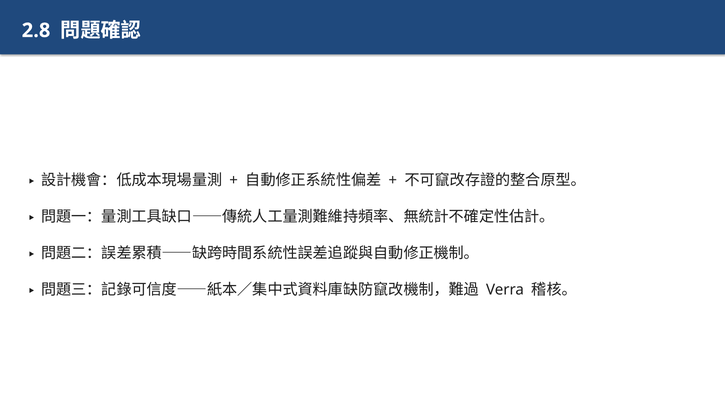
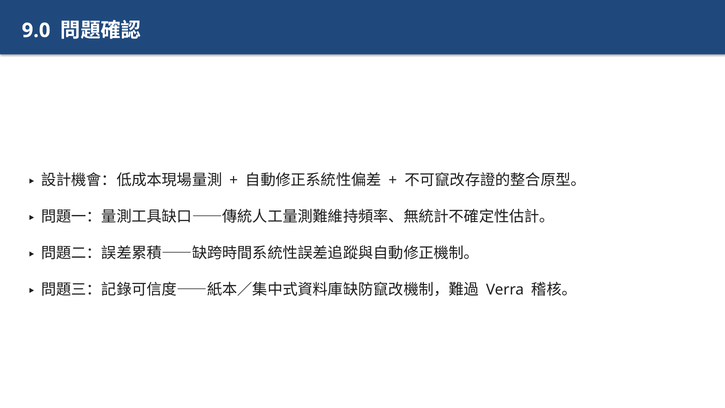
2.8: 2.8 -> 9.0 (36, 30)
